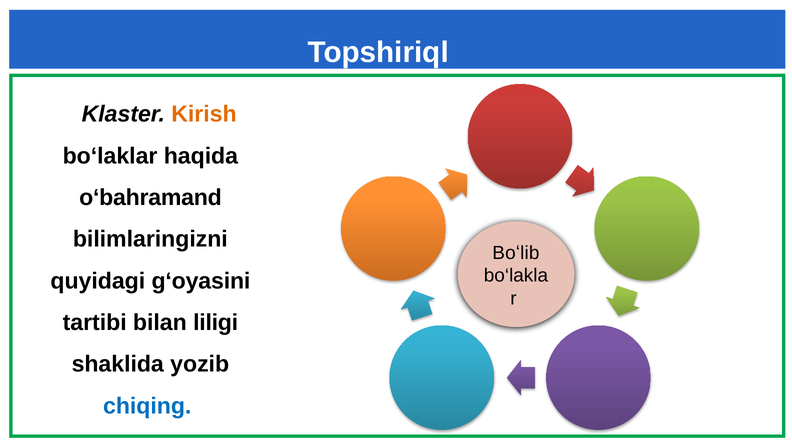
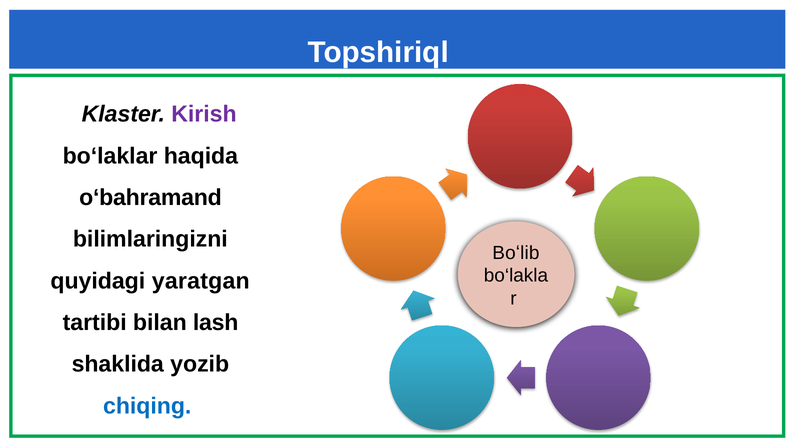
Kirish colour: orange -> purple (204, 114)
gʻoyasini: gʻoyasini -> yaratgan (201, 281)
liligi: liligi -> lash (216, 322)
